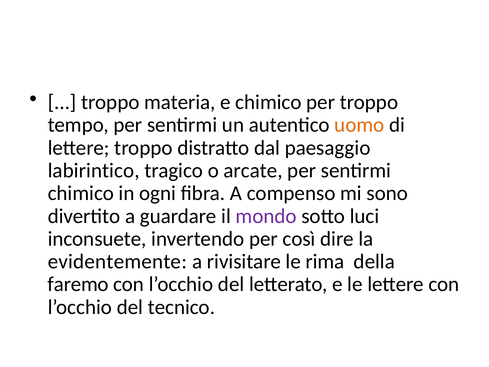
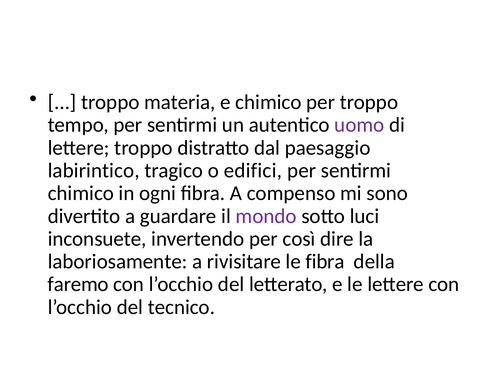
uomo colour: orange -> purple (359, 125)
arcate: arcate -> edifici (253, 170)
evidentemente: evidentemente -> laboriosamente (118, 261)
le rima: rima -> fibra (325, 261)
